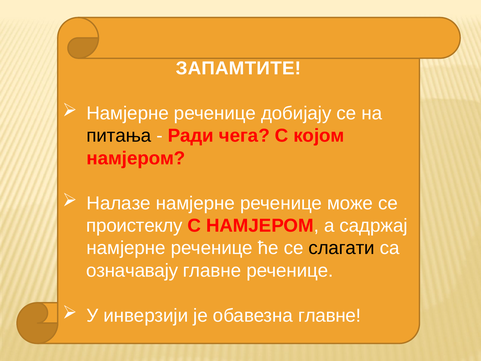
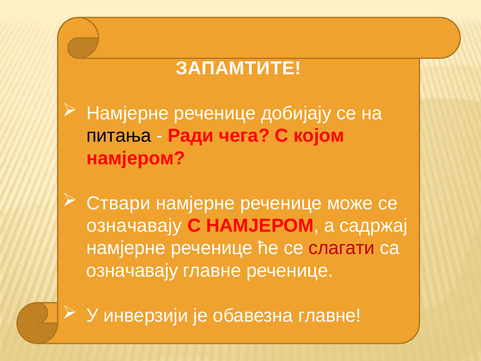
Налазе: Налазе -> Ствари (119, 203)
проистеклу: проистеклу -> означавају (134, 226)
слагати colour: black -> red (342, 248)
